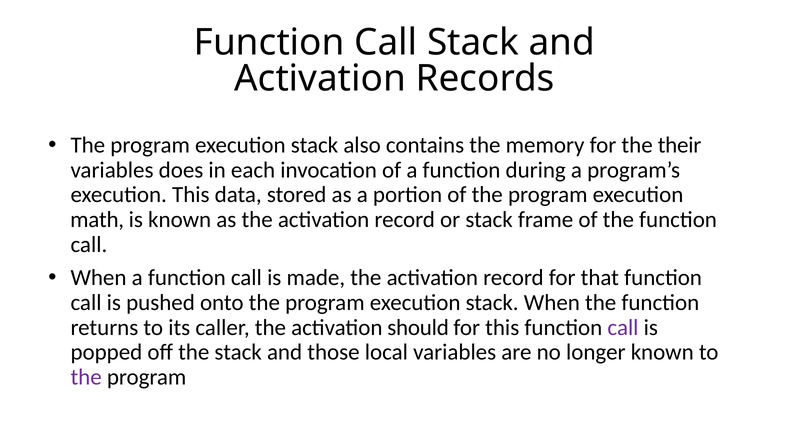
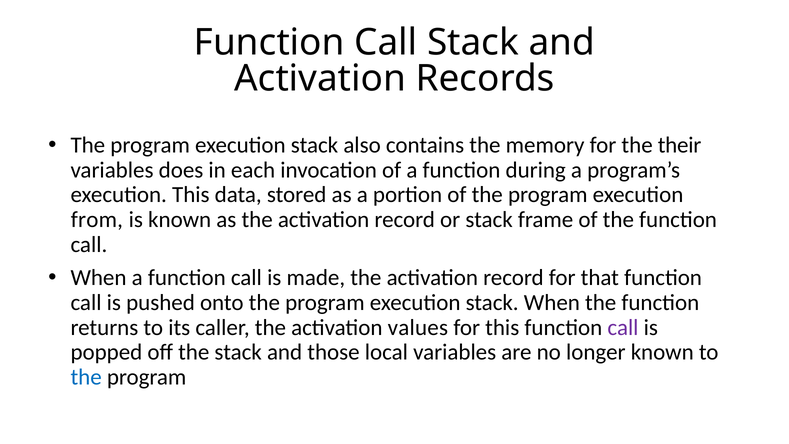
math: math -> from (97, 220)
should: should -> values (418, 327)
the colour: purple -> blue (86, 377)
